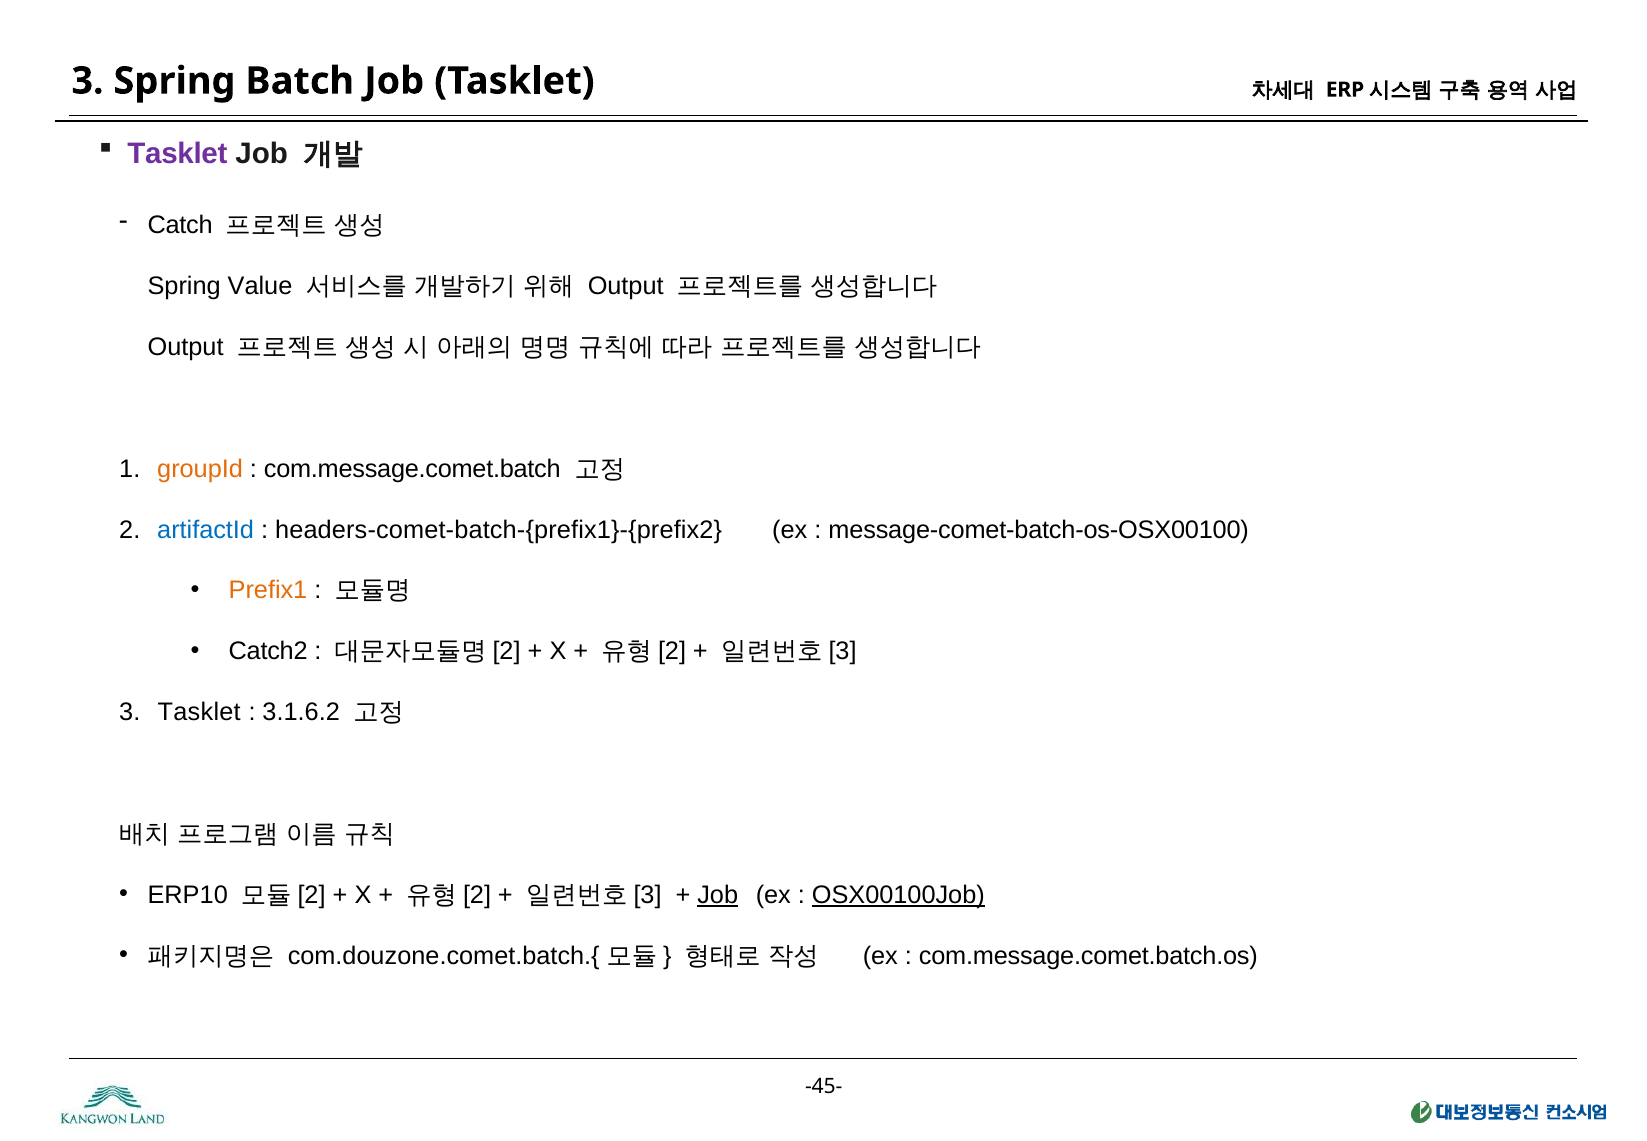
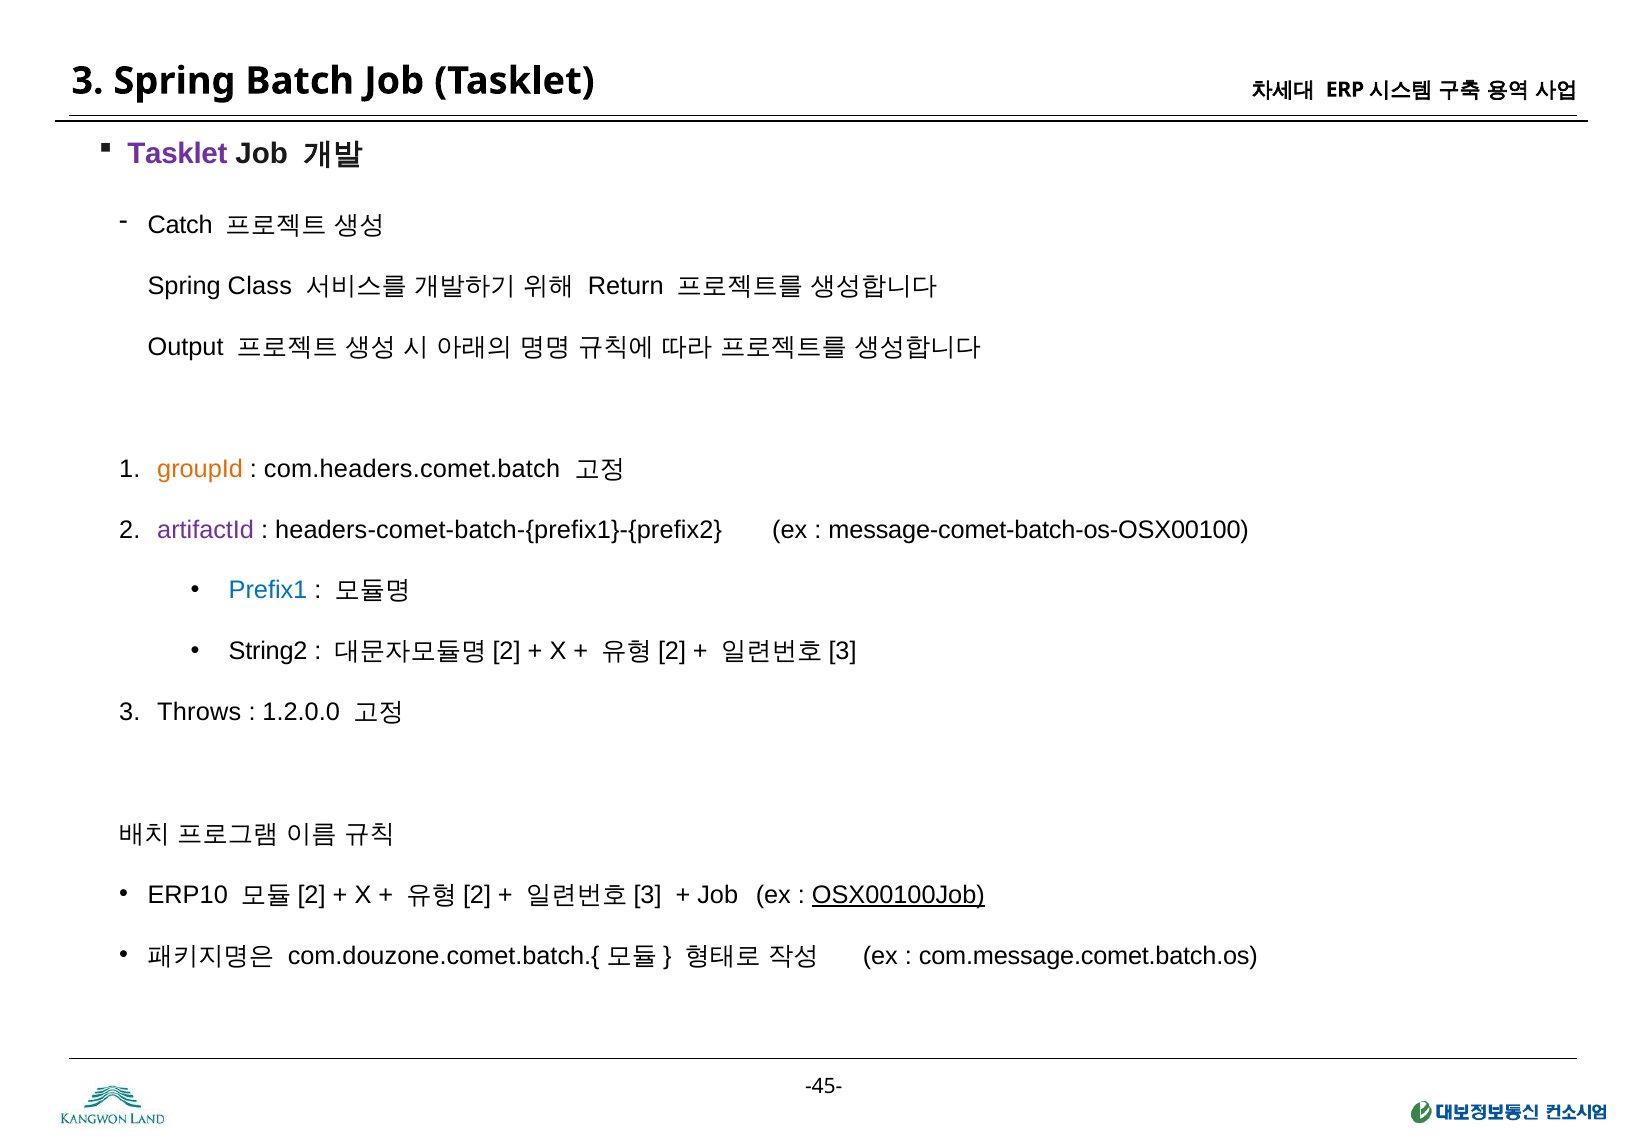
Value: Value -> Class (260, 286)
Output: Output -> Return (626, 286)
com.message.comet.batch: com.message.comet.batch -> com.headers.comet.batch (412, 469)
artifactId colour: blue -> purple (206, 529)
Prefix1 colour: orange -> blue (268, 590)
Catch2: Catch2 -> String2 (268, 651)
3 Tasklet: Tasklet -> Throws (199, 712)
3.1.6.2: 3.1.6.2 -> 1.2.0.0 (301, 712)
Job underline: present -> none (718, 894)
